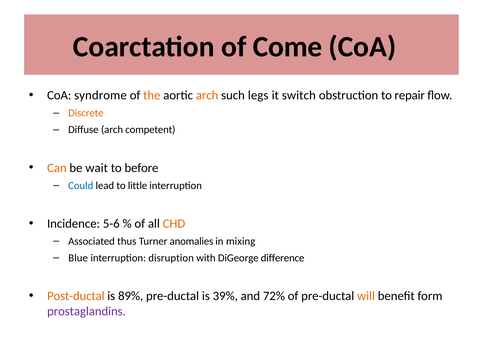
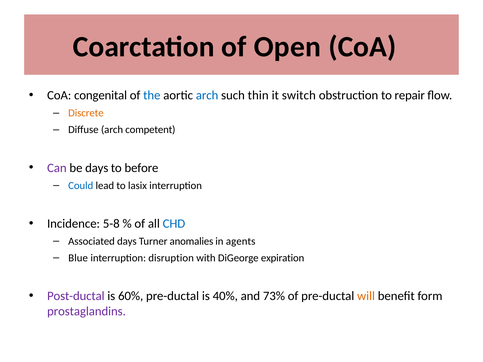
Come: Come -> Open (287, 47)
syndrome: syndrome -> congenital (101, 95)
the colour: orange -> blue (152, 95)
arch colour: orange -> blue (207, 95)
legs: legs -> thin (258, 95)
Can colour: orange -> purple (57, 168)
be wait: wait -> days (97, 168)
little: little -> lasix (137, 186)
5-6: 5-6 -> 5-8 (111, 224)
CHD colour: orange -> blue (174, 224)
Associated thus: thus -> days (127, 241)
mixing: mixing -> agents (241, 241)
difference: difference -> expiration (283, 258)
Post-ductal colour: orange -> purple (76, 296)
89%: 89% -> 60% (131, 296)
39%: 39% -> 40% (225, 296)
72%: 72% -> 73% (274, 296)
